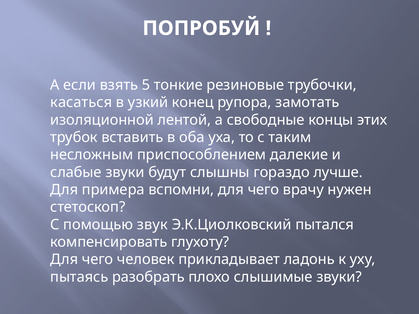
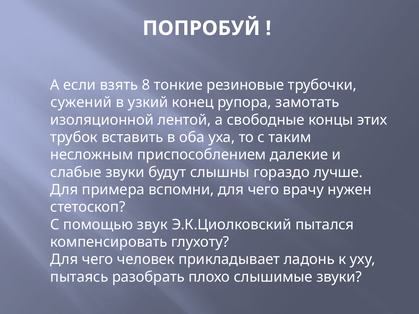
5: 5 -> 8 (146, 85)
касаться: касаться -> сужений (81, 103)
